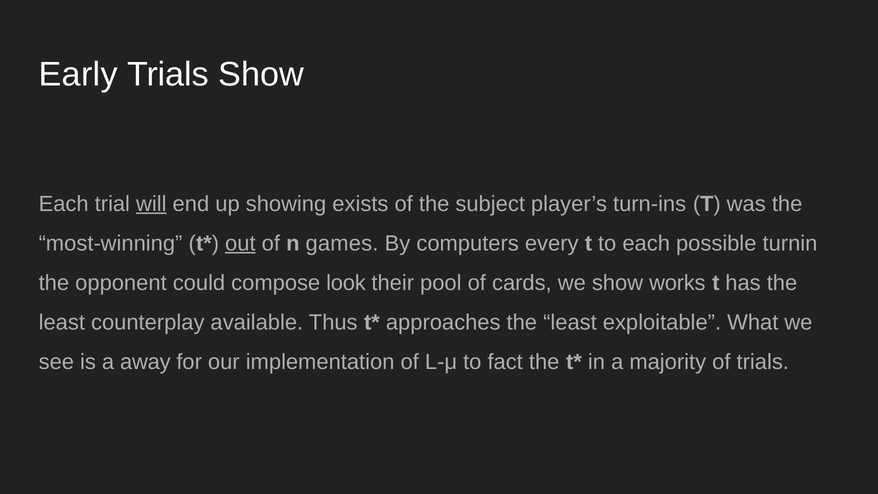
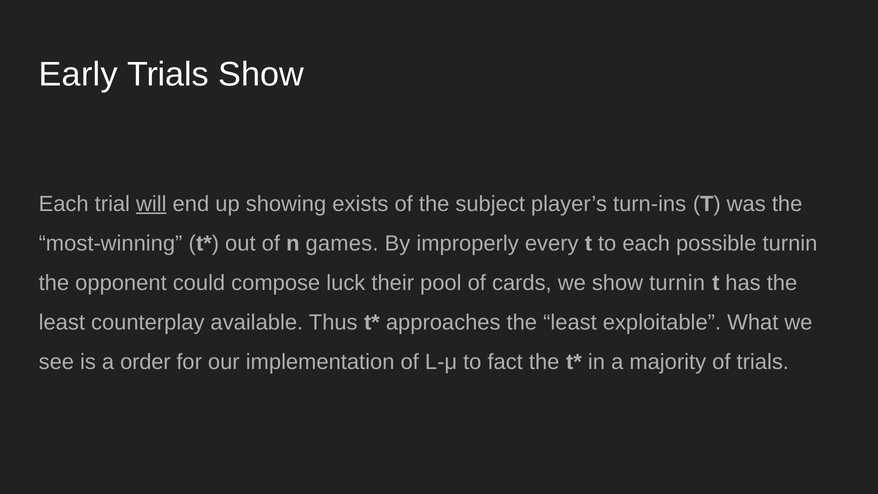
out underline: present -> none (240, 243)
computers: computers -> improperly (468, 243)
look: look -> luck (346, 283)
show works: works -> turnin (677, 283)
away: away -> order (145, 362)
